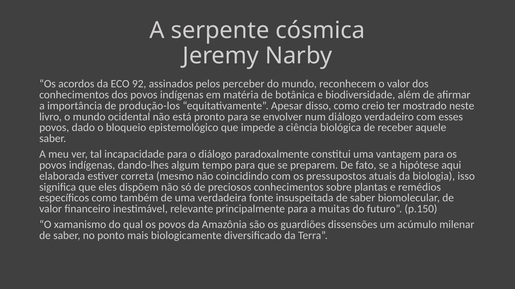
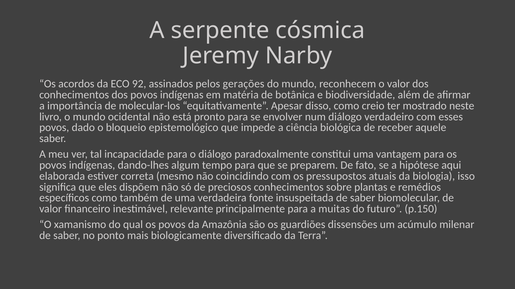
perceber: perceber -> gerações (244, 84)
produção-los: produção-los -> molecular-los (149, 106)
